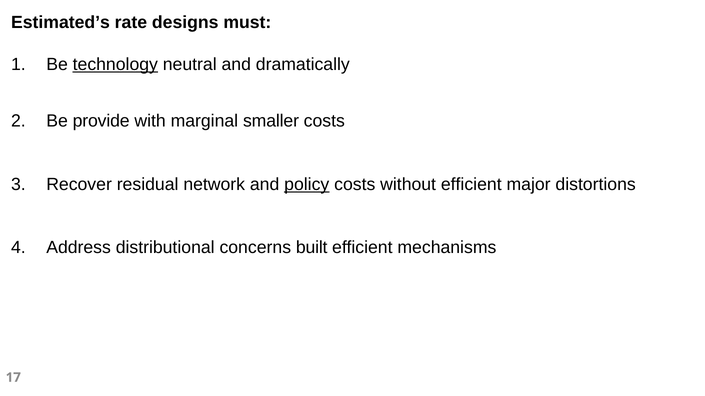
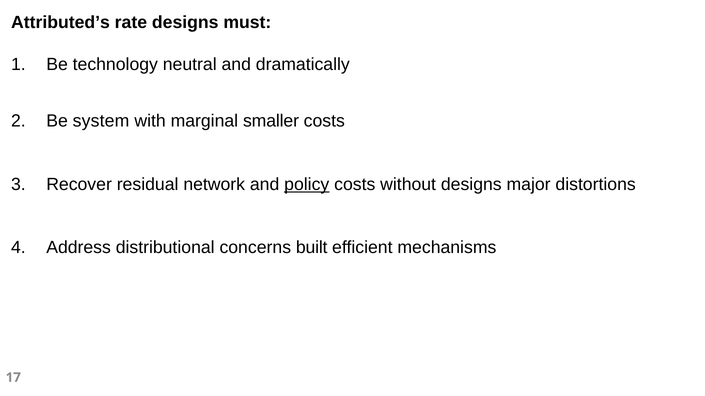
Estimated’s: Estimated’s -> Attributed’s (60, 22)
technology underline: present -> none (115, 65)
provide: provide -> system (101, 121)
without efficient: efficient -> designs (471, 185)
